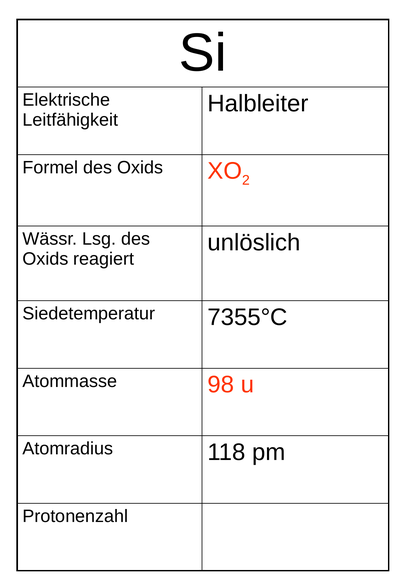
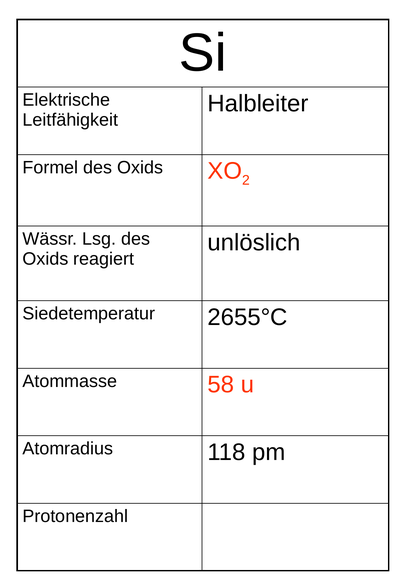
7355°C: 7355°C -> 2655°C (247, 317)
98: 98 -> 58 (221, 385)
